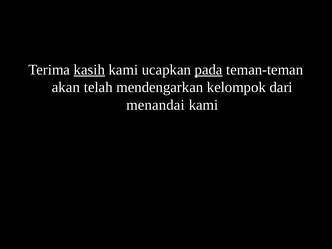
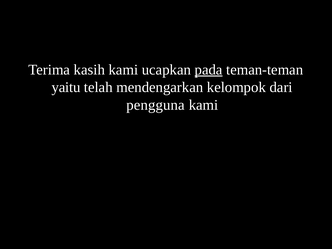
kasih underline: present -> none (89, 70)
akan: akan -> yaitu (66, 87)
menandai: menandai -> pengguna (156, 105)
